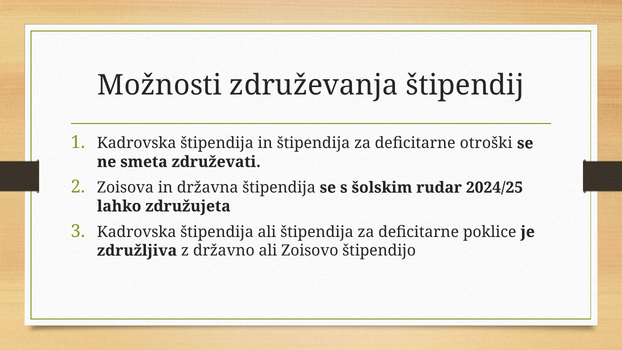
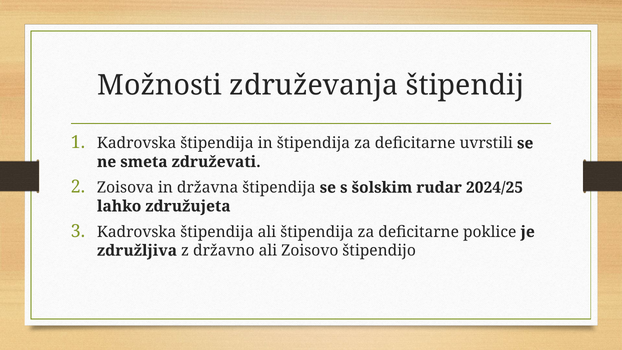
otroški: otroški -> uvrstili (486, 143)
